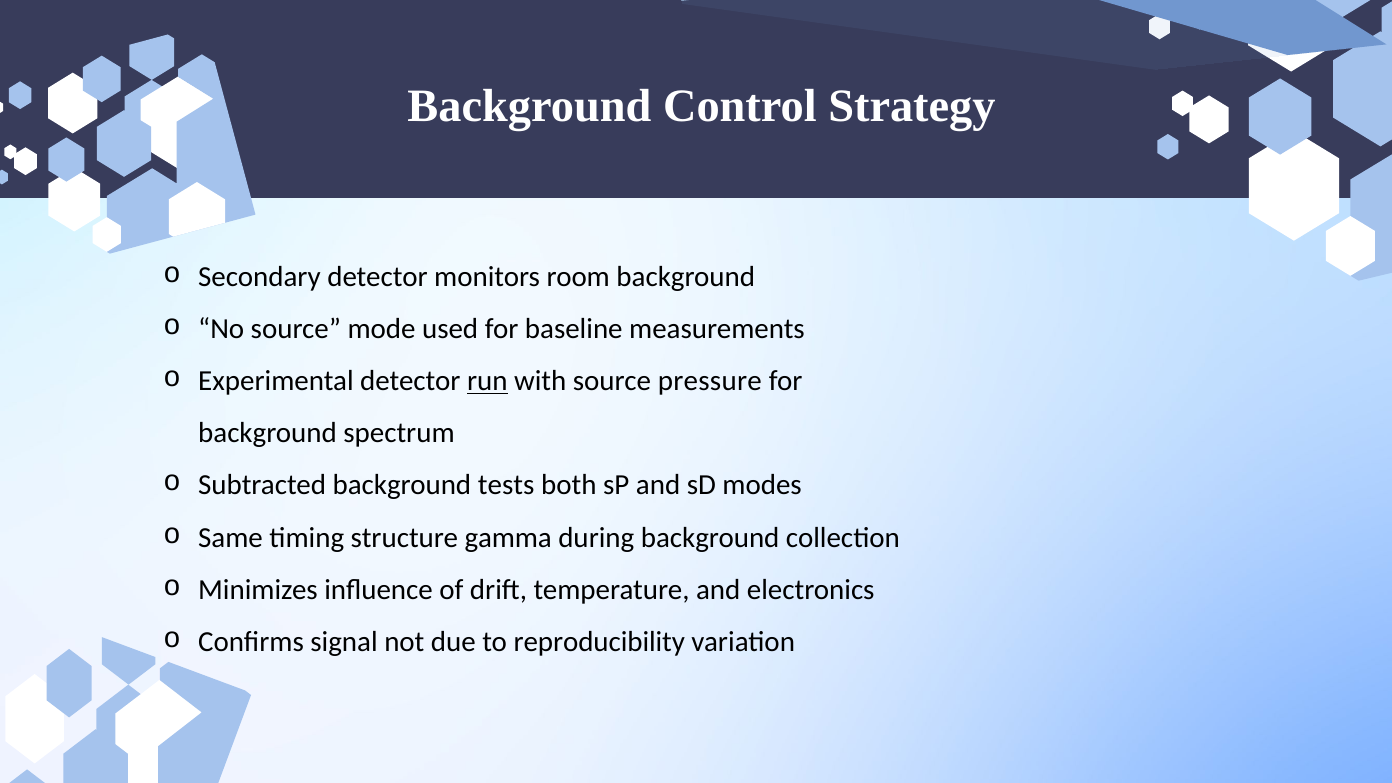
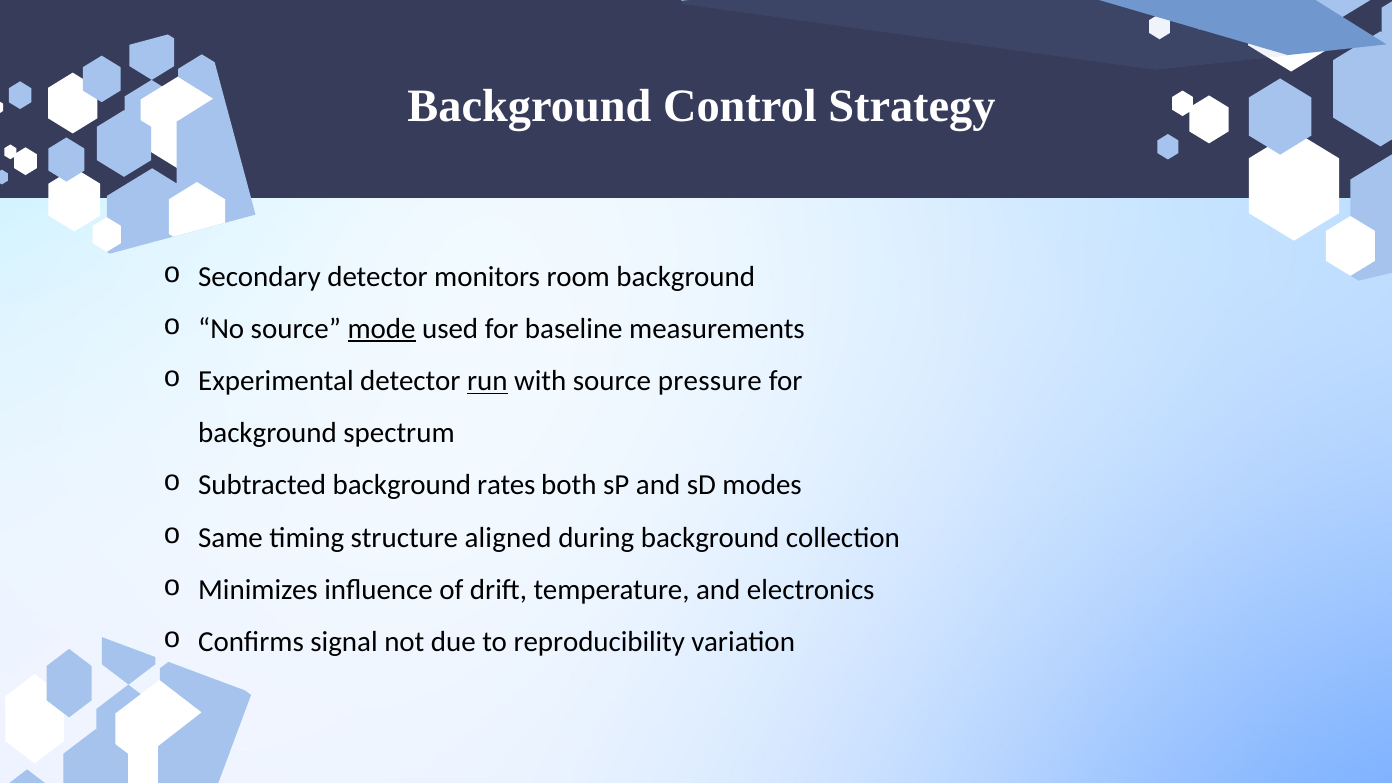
mode underline: none -> present (382, 329)
tests: tests -> rates (506, 485)
gamma: gamma -> aligned (508, 538)
